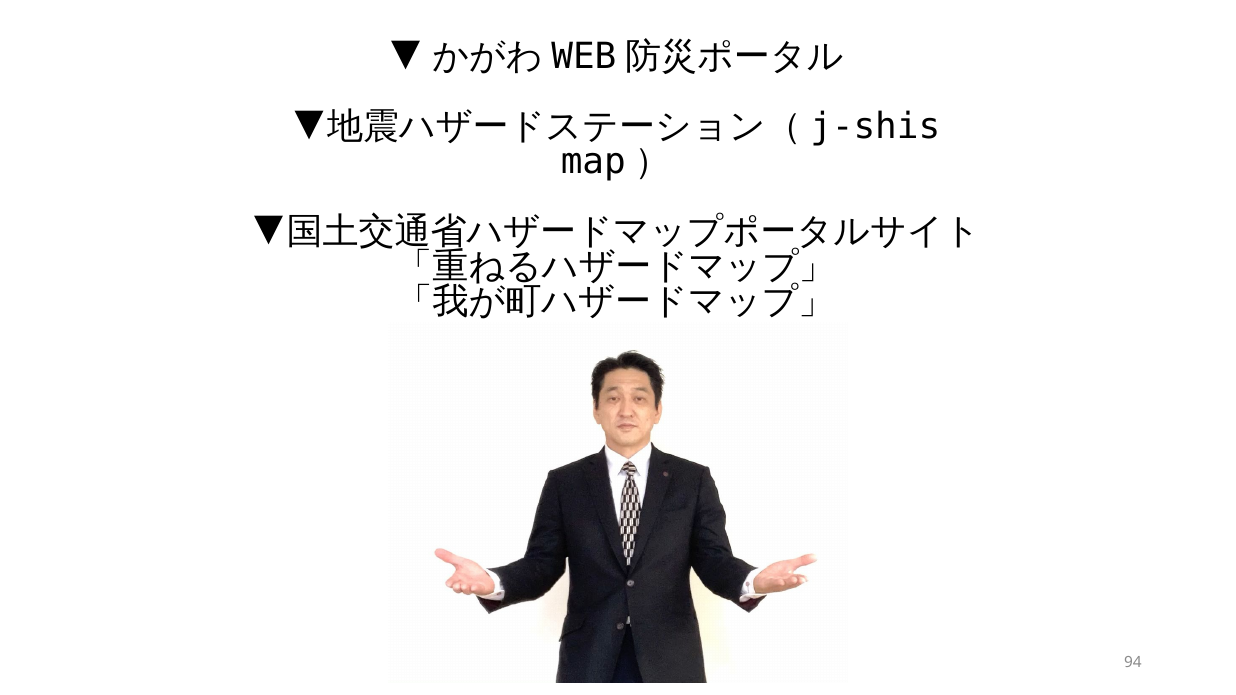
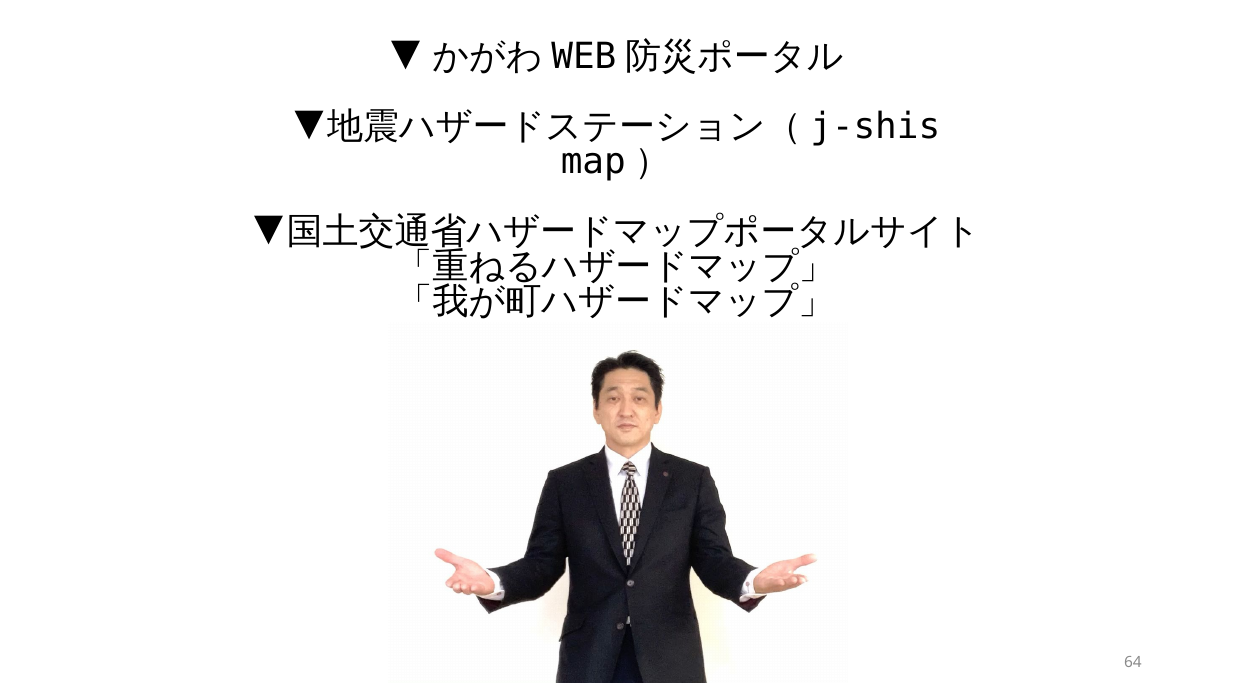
94: 94 -> 64 (1133, 663)
